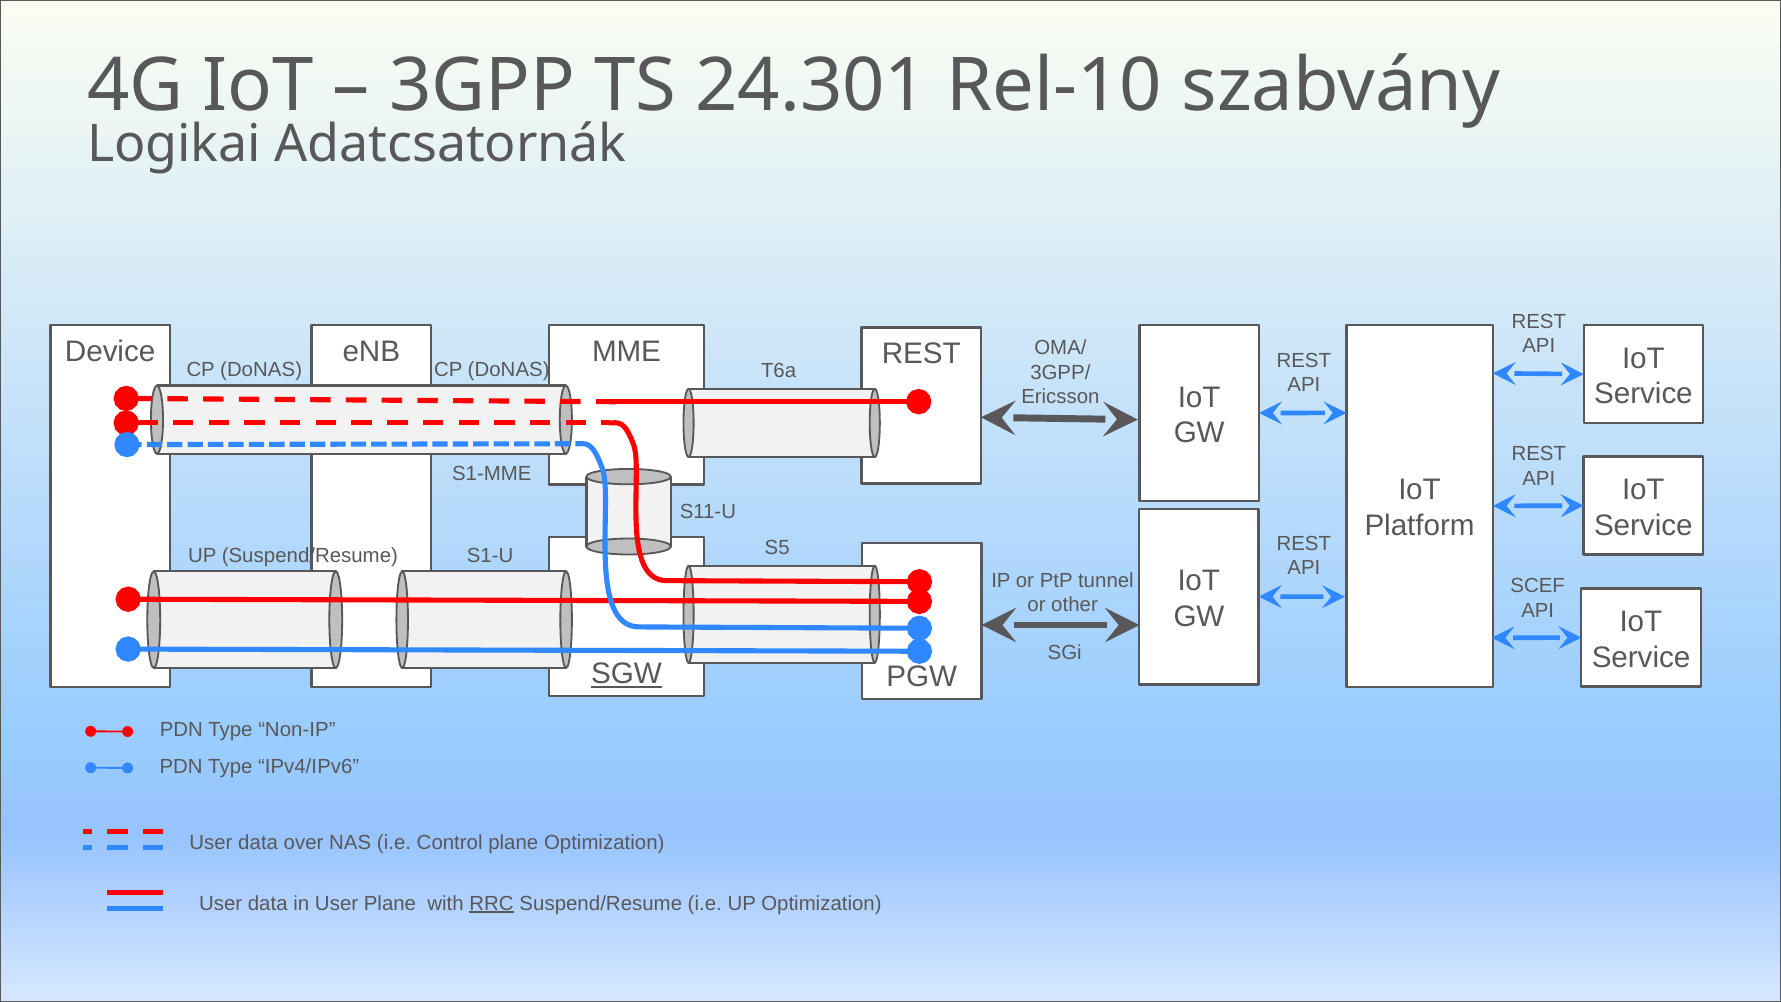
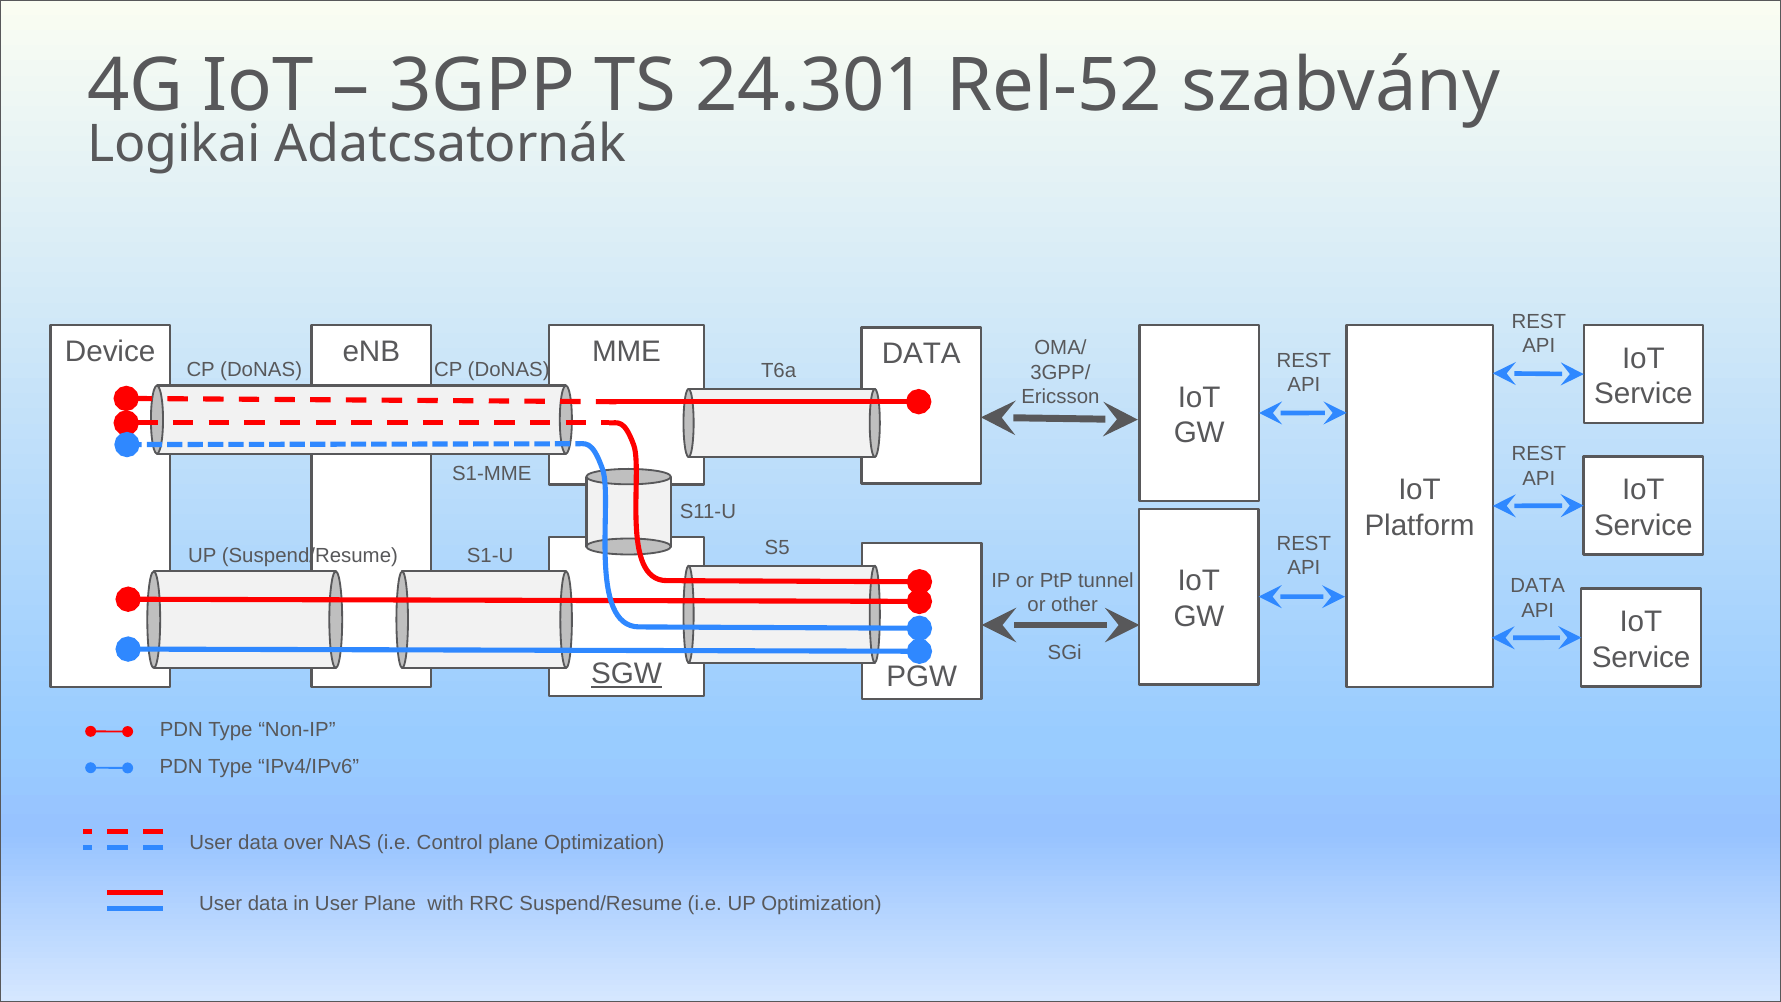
Rel-10: Rel-10 -> Rel-52 (1055, 86)
Device REST: REST -> DATA (921, 354)
SCEF: SCEF -> DATA (1538, 586)
RRC underline: present -> none (492, 903)
